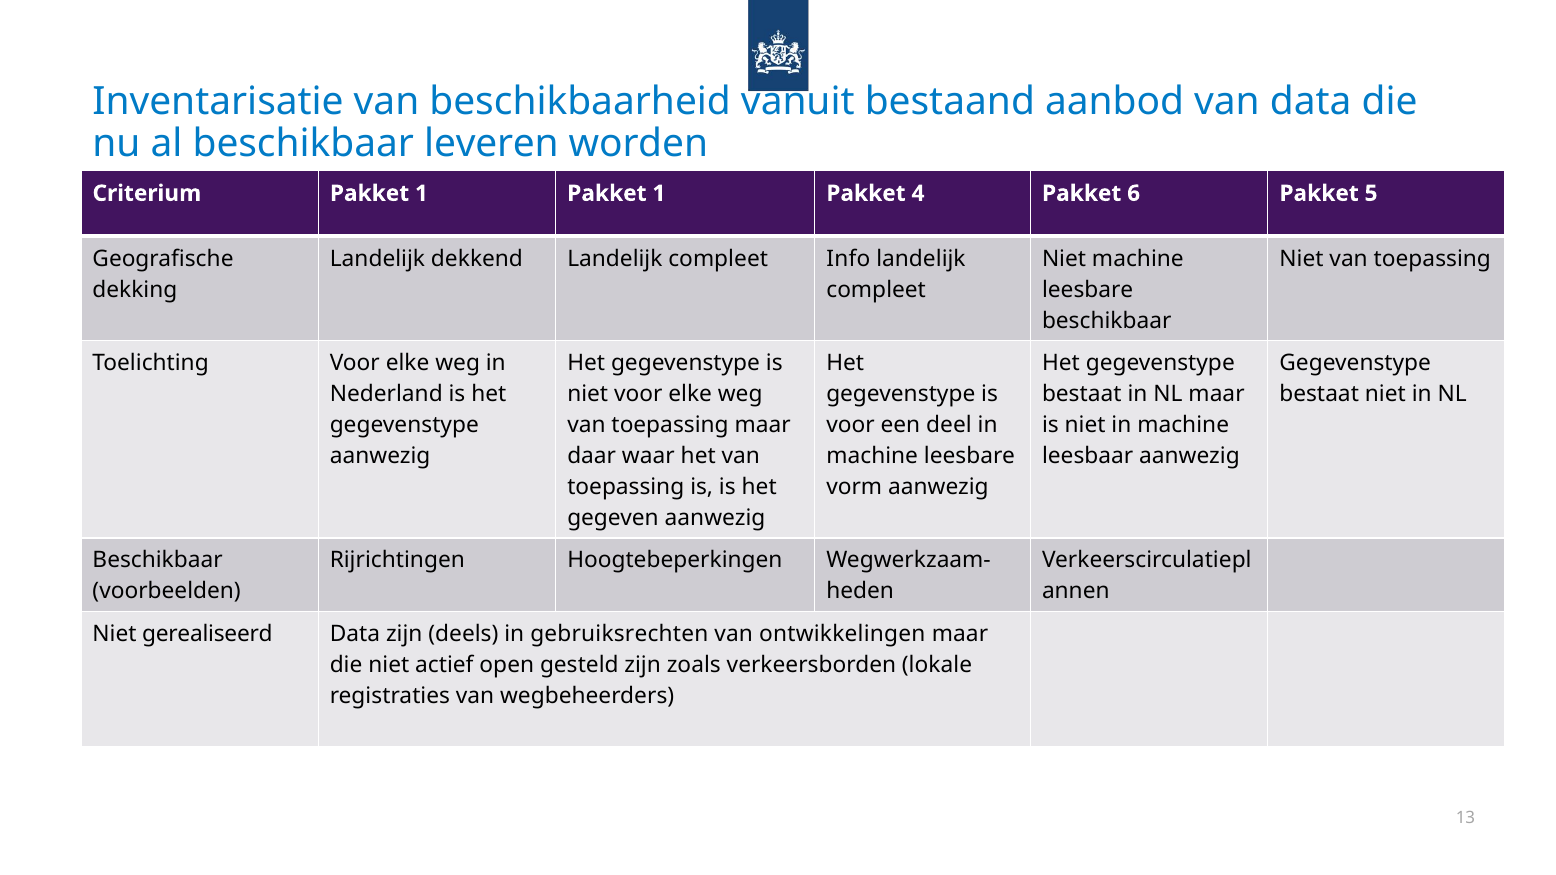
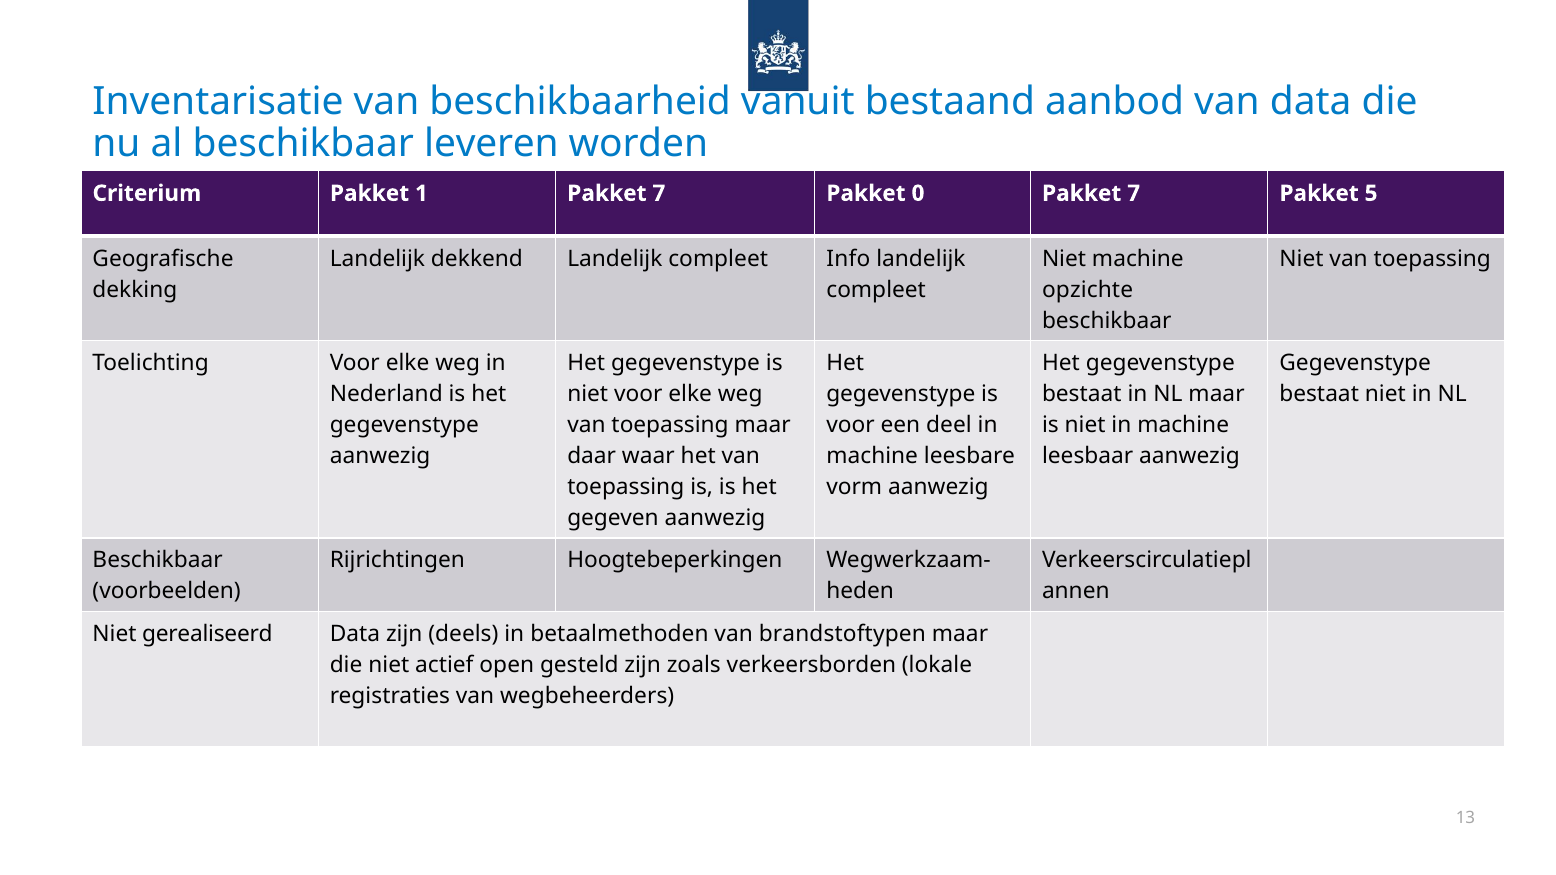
1 Pakket 1: 1 -> 7 (659, 193)
4: 4 -> 0 (918, 193)
6: 6 -> 7 (1134, 193)
leesbare: leesbare -> opzichte (1088, 290)
gebruiksrechten: gebruiksrechten -> betaalmethoden (619, 634)
ontwikkelingen: ontwikkelingen -> brandstoftypen (842, 634)
